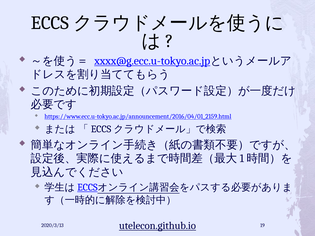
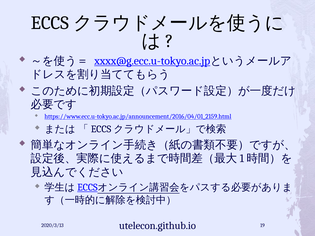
utelecon.github.io underline: present -> none (157, 226)
